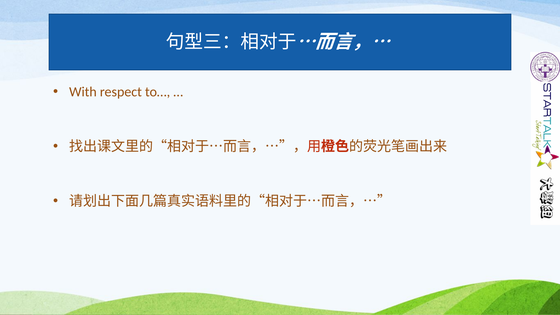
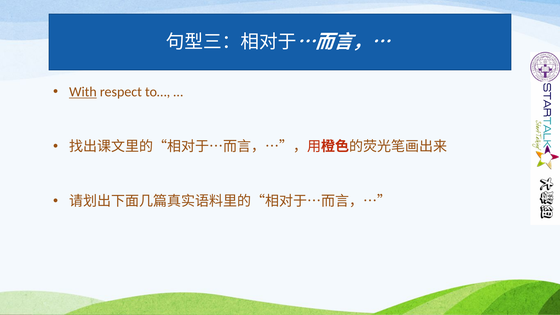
With underline: none -> present (83, 92)
